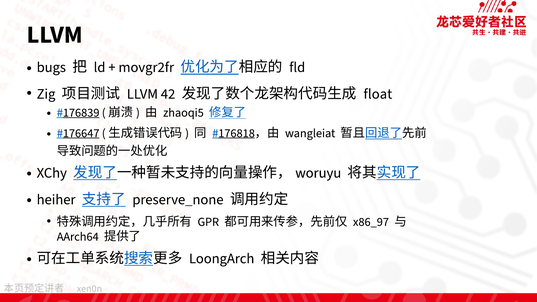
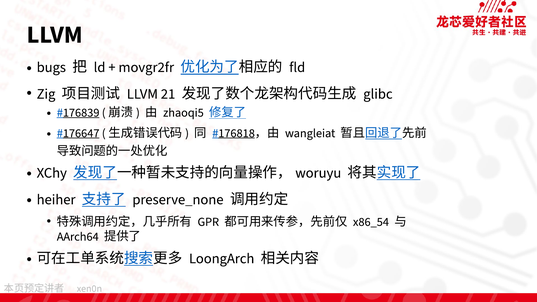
42: 42 -> 21 (168, 94)
float: float -> glibc (378, 94)
x86_97: x86_97 -> x86_54 (371, 222)
